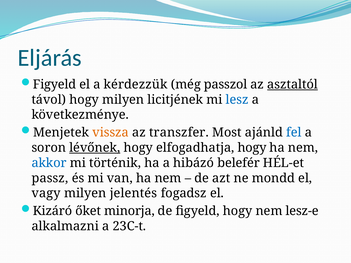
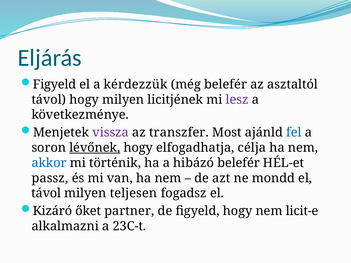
még passzol: passzol -> belefér (226, 85)
asztaltól underline: present -> none (293, 85)
lesz colour: blue -> purple (237, 100)
vissza colour: orange -> purple (111, 133)
elfogadhatja hogy: hogy -> célja (252, 148)
vagy: vagy -> távol (46, 193)
jelentés: jelentés -> teljesen (133, 193)
minorja: minorja -> partner (129, 211)
lesz-e: lesz-e -> licit-e (302, 211)
